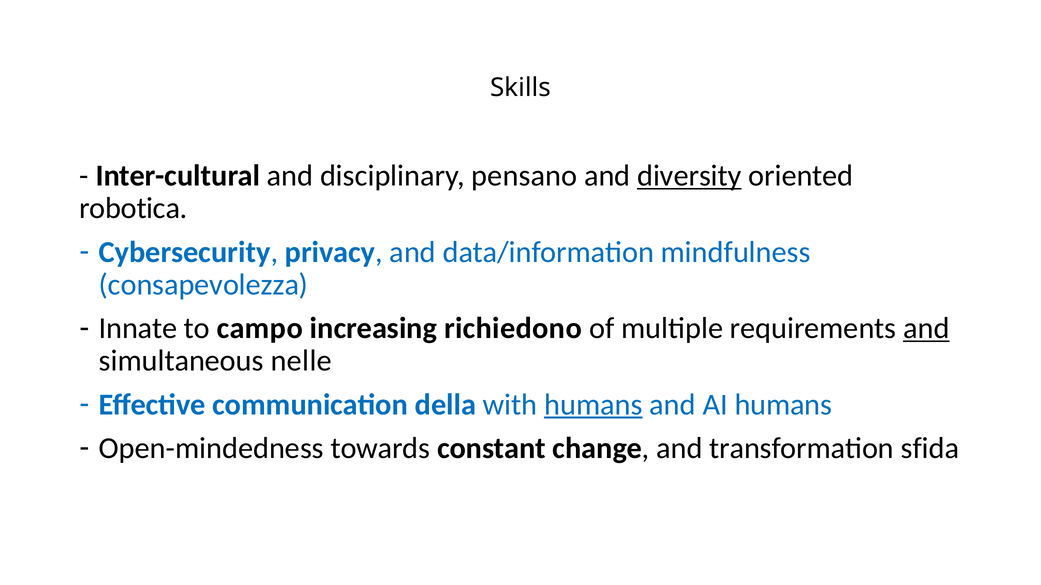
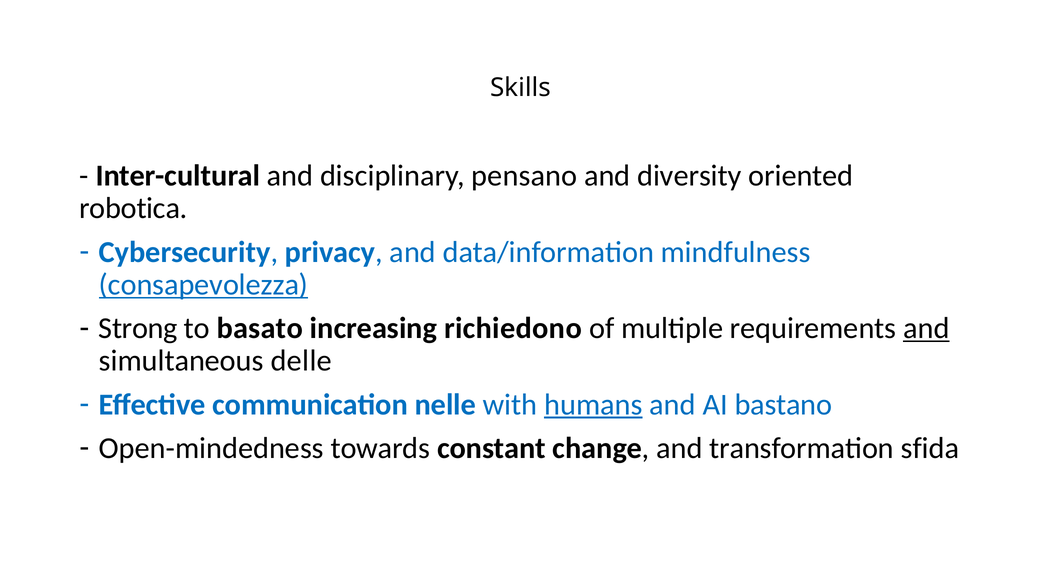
diversity underline: present -> none (689, 176)
consapevolezza underline: none -> present (204, 285)
Innate: Innate -> Strong (138, 329)
campo: campo -> basato (260, 329)
nelle: nelle -> delle (301, 361)
della: della -> nelle (445, 405)
AI humans: humans -> bastano (783, 405)
